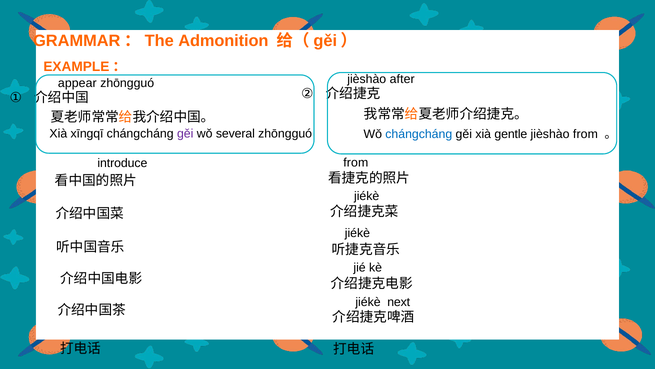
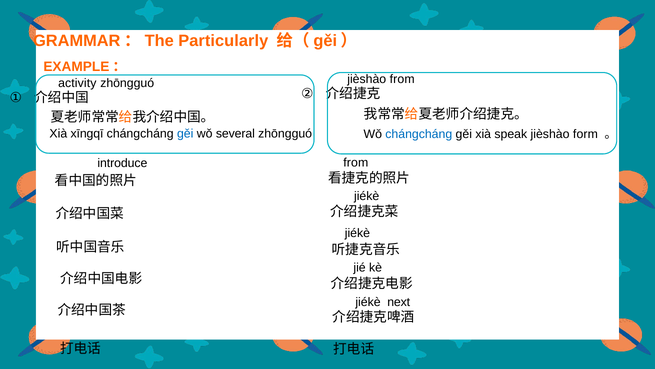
Admonition: Admonition -> Particularly (223, 41)
jièshào after: after -> from (402, 79)
appear: appear -> activity (77, 83)
gěi colour: purple -> blue (185, 133)
gentle: gentle -> speak (511, 134)
jièshào from: from -> form (585, 134)
